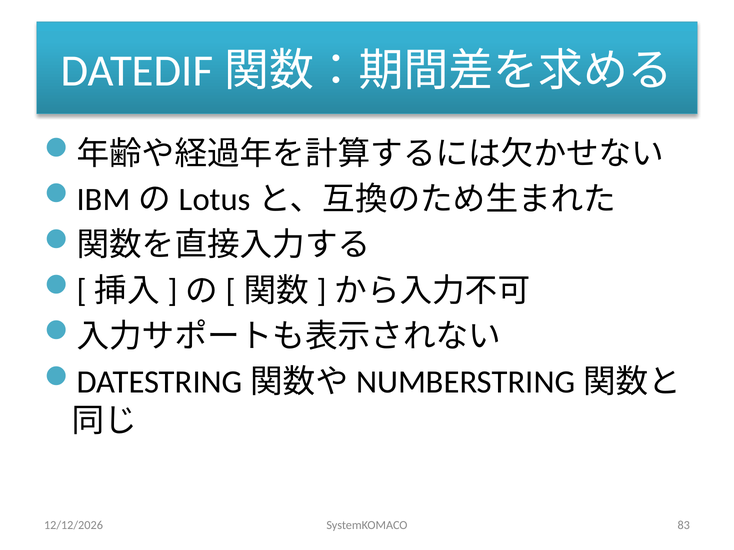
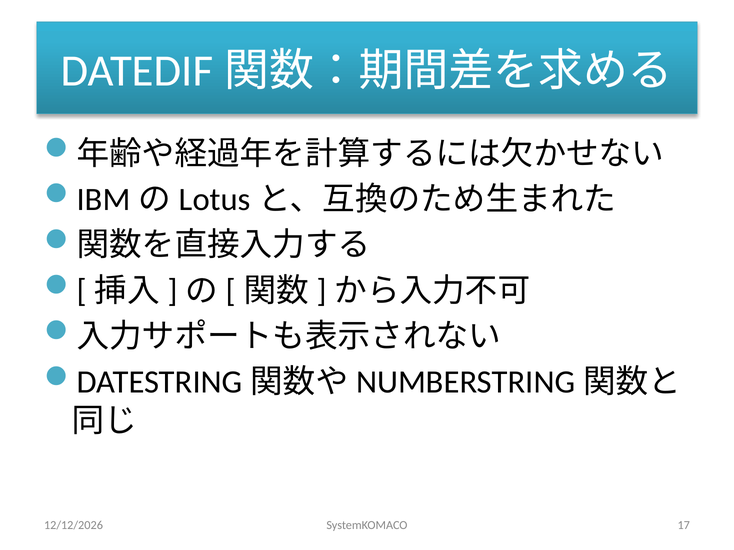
83: 83 -> 17 (684, 526)
